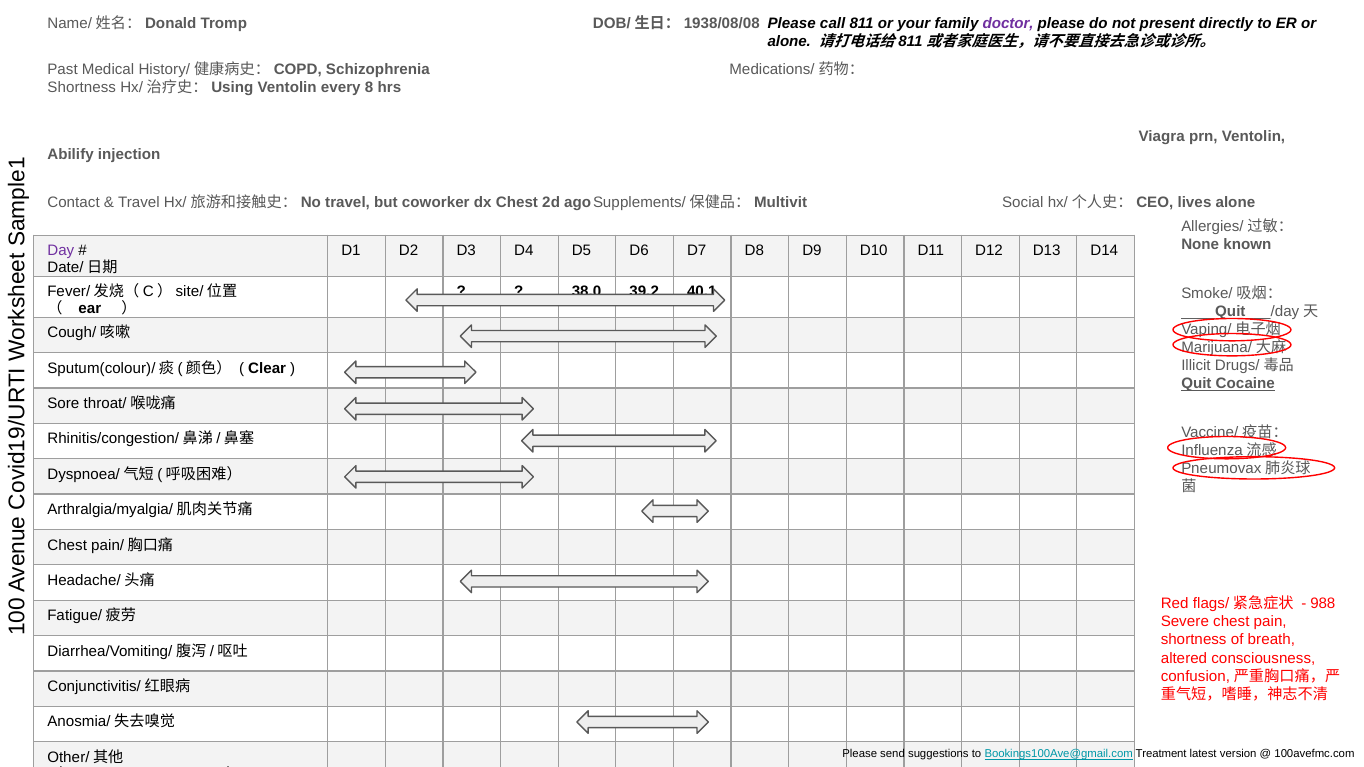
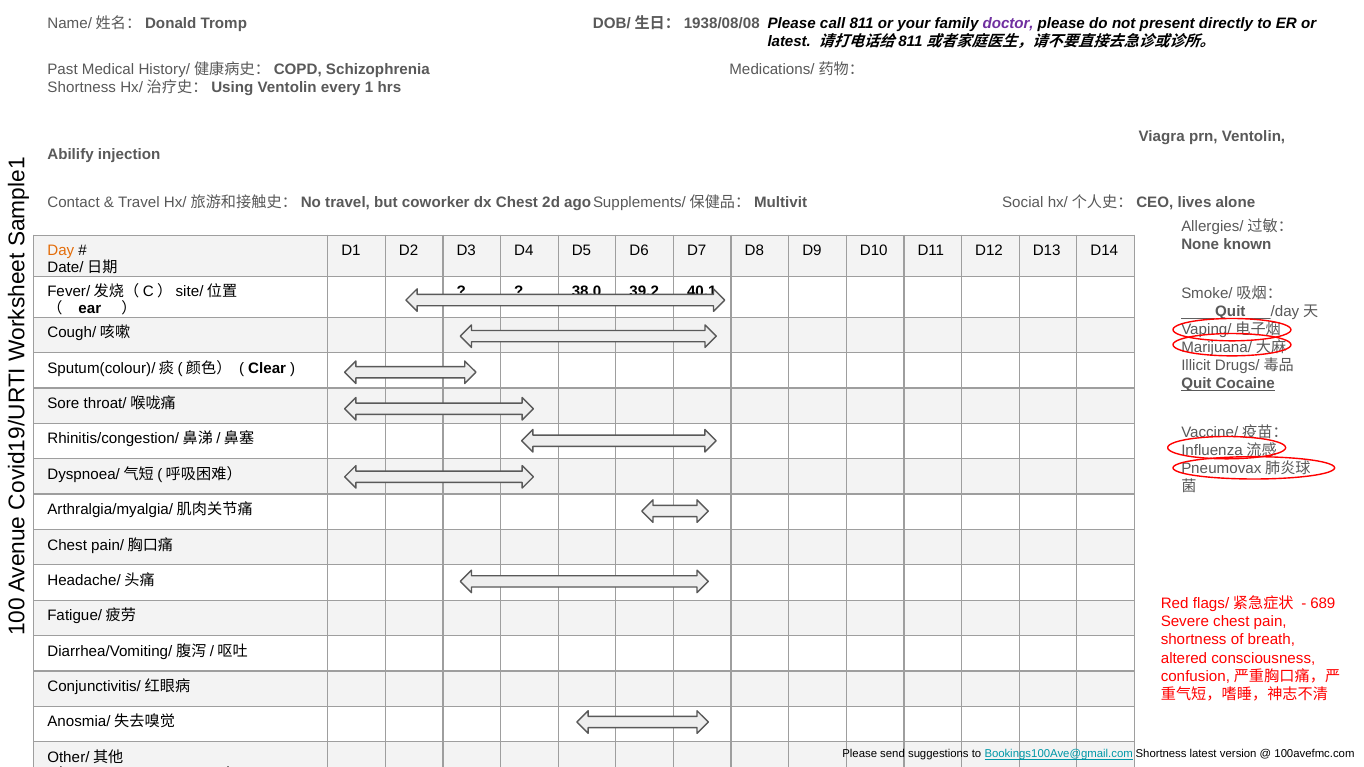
alone: alone -> latest (789, 42)
every 8: 8 -> 1 (369, 88)
Day colour: purple -> orange (61, 251)
988: 988 -> 689 (1323, 604)
Bookings100Ave@gmail.com Treatment: Treatment -> Shortness (1161, 754)
